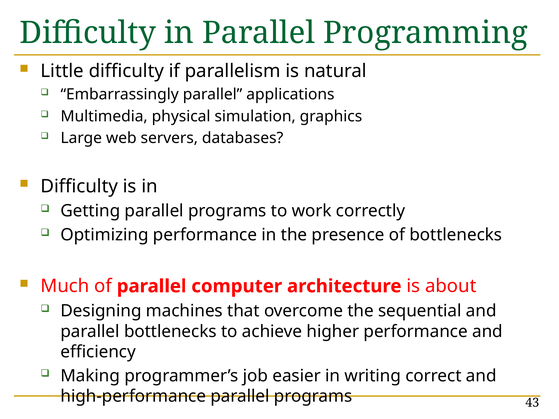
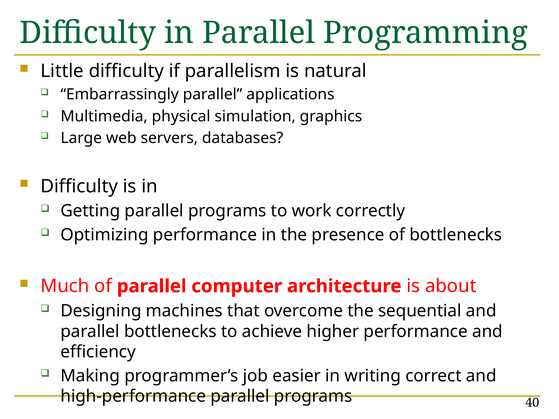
43: 43 -> 40 (532, 403)
